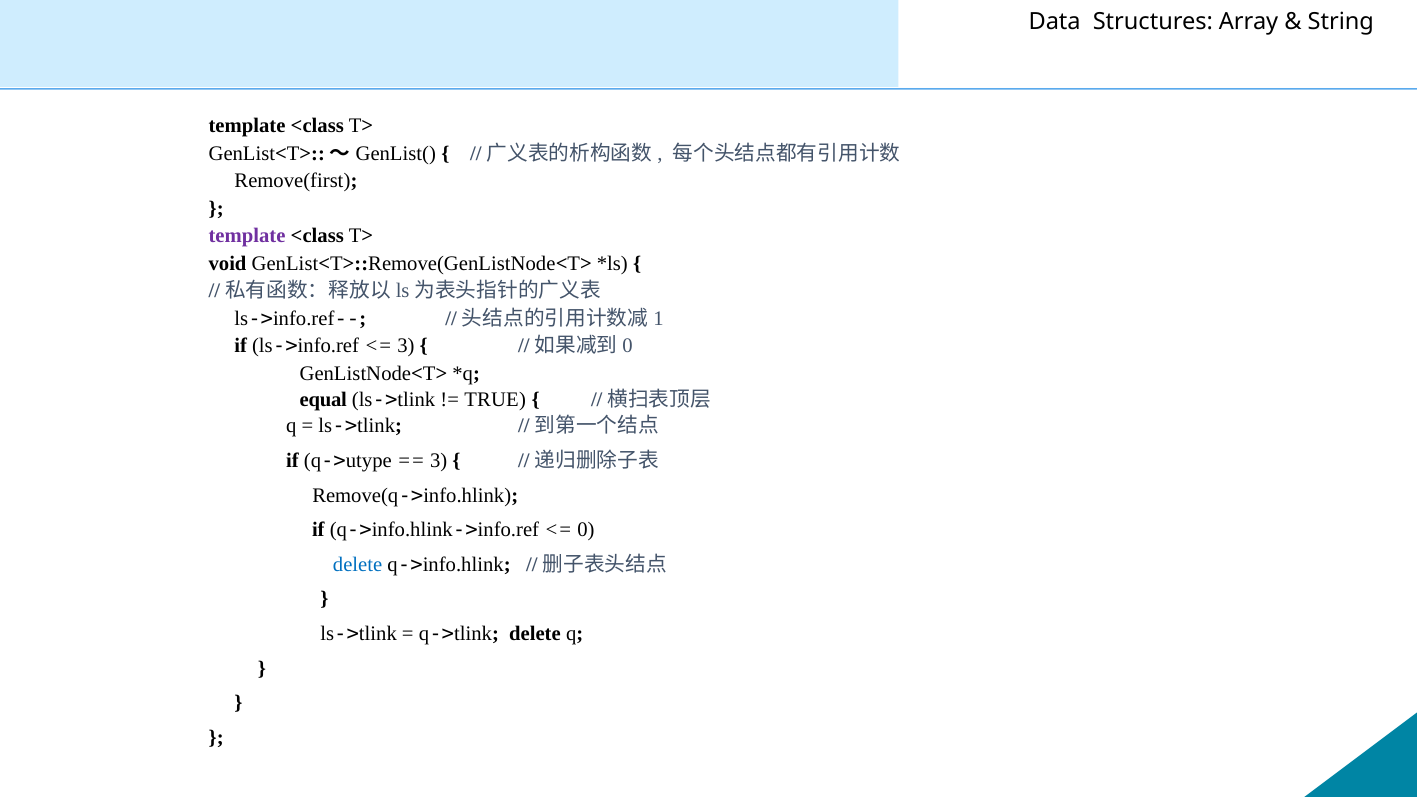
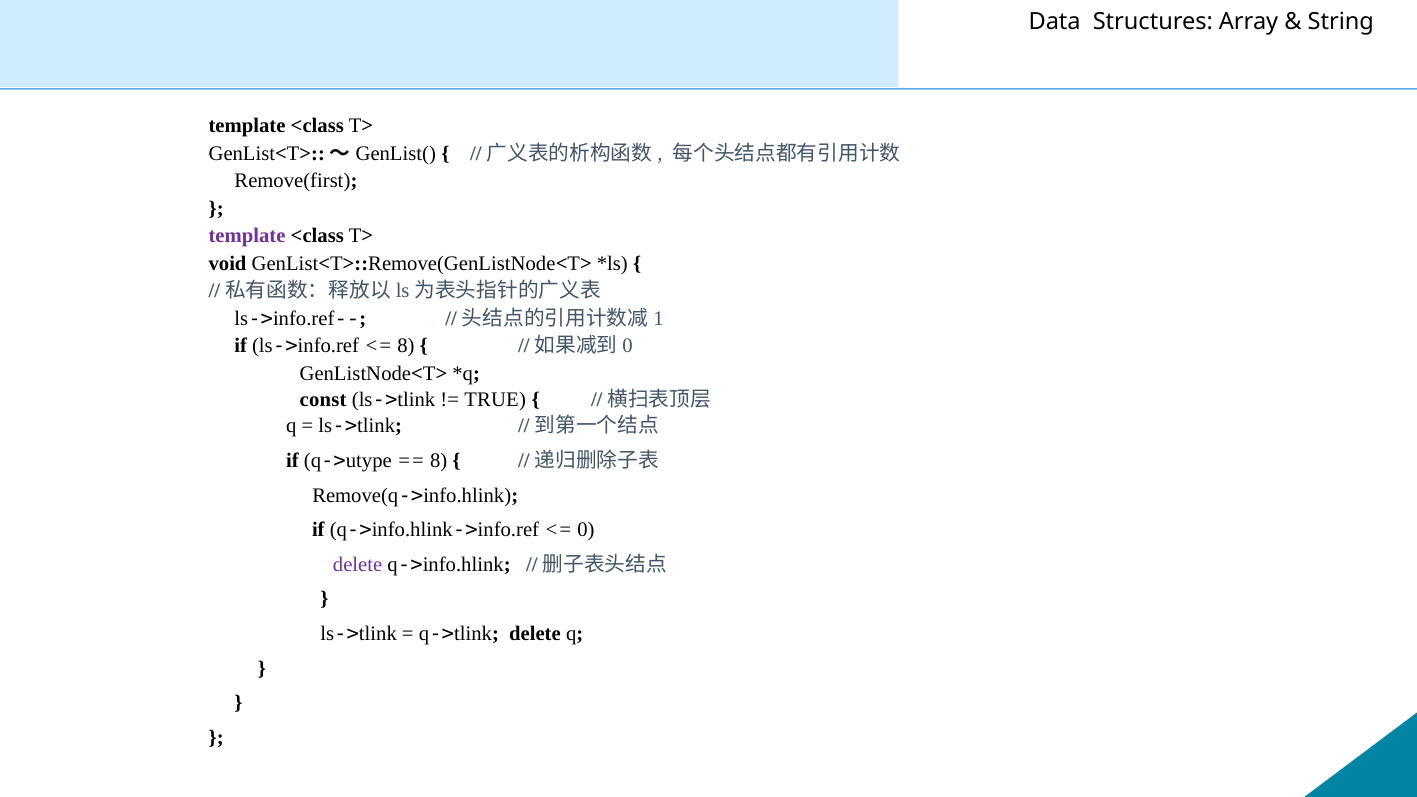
3: 3 -> 8 (406, 346)
equal: equal -> const (323, 400)
3: 3 -> 8 (439, 461)
delete colour: blue -> purple (358, 565)
